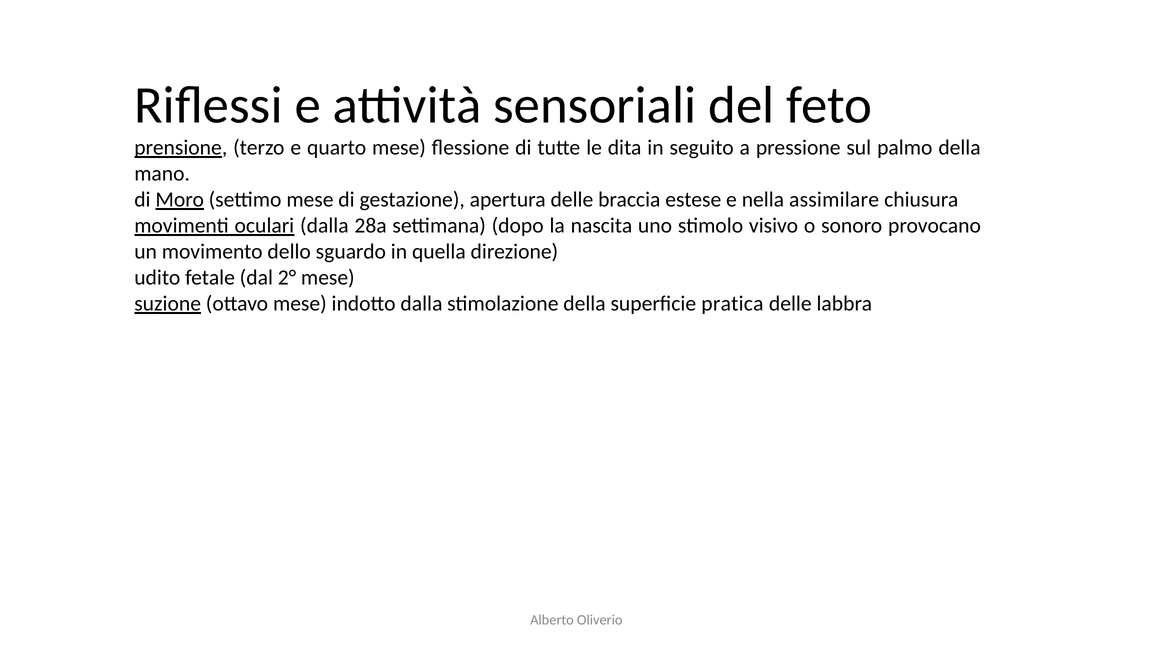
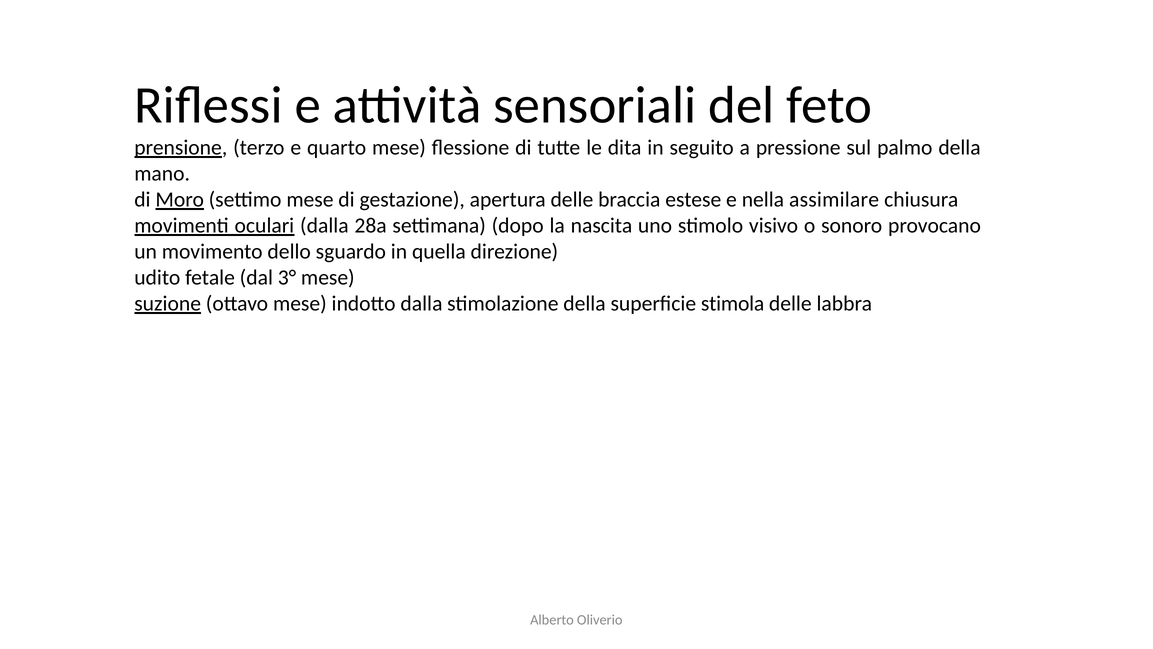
2°: 2° -> 3° (287, 277)
pratica: pratica -> stimola (733, 303)
